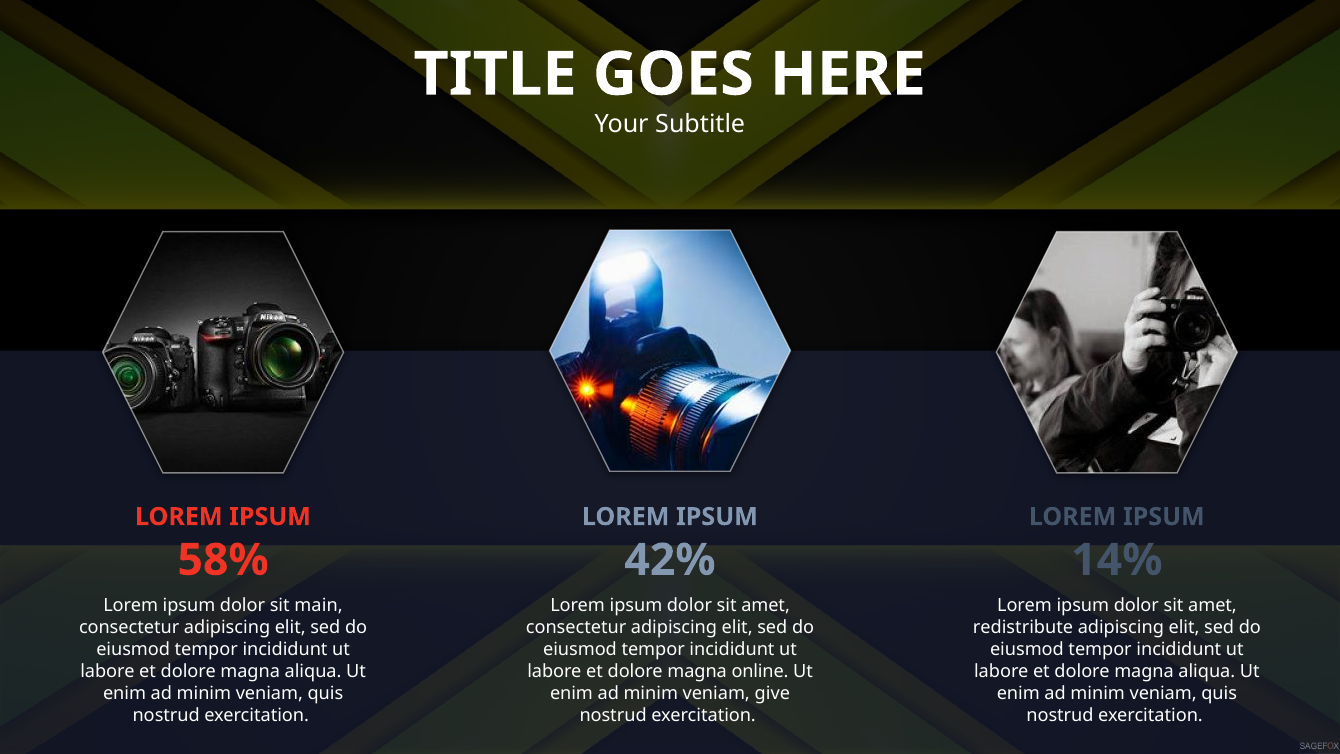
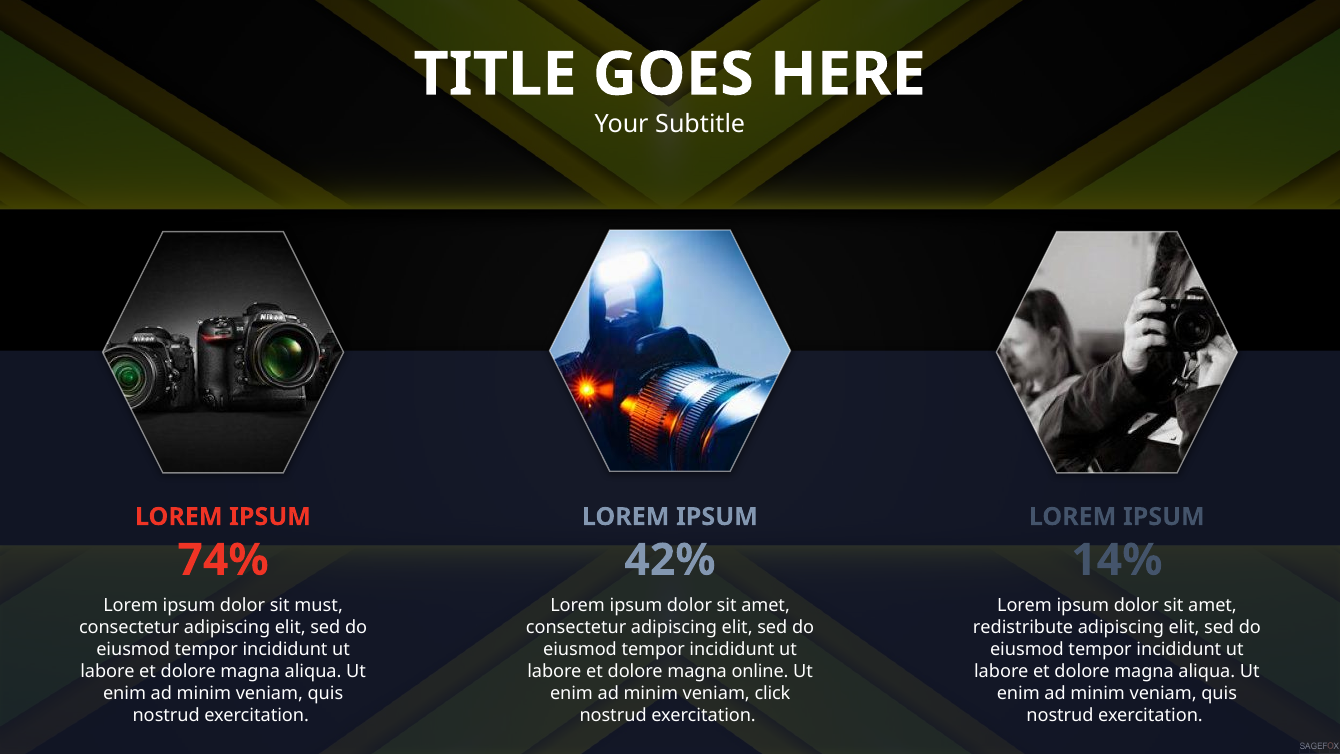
58%: 58% -> 74% (223, 560)
main: main -> must (319, 606)
give: give -> click (772, 693)
